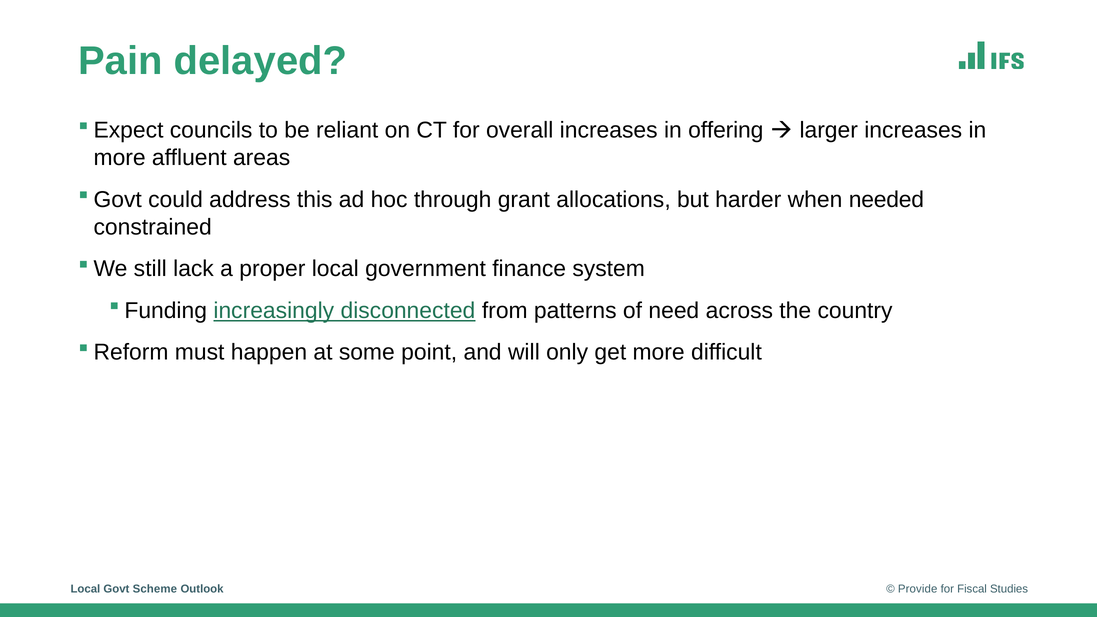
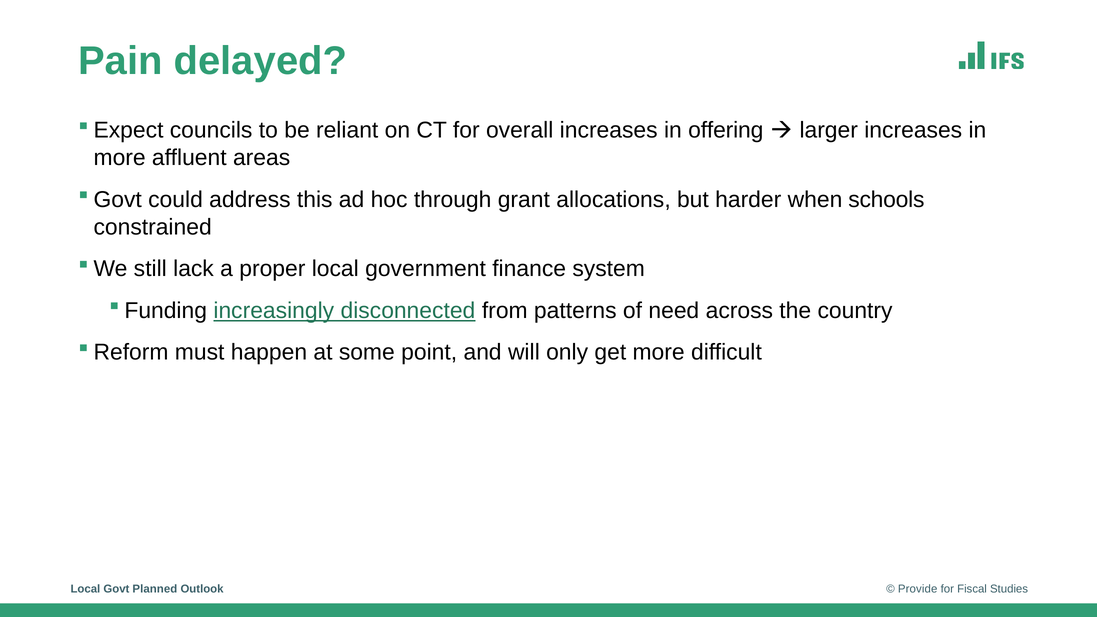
needed: needed -> schools (886, 200)
Scheme: Scheme -> Planned (155, 589)
